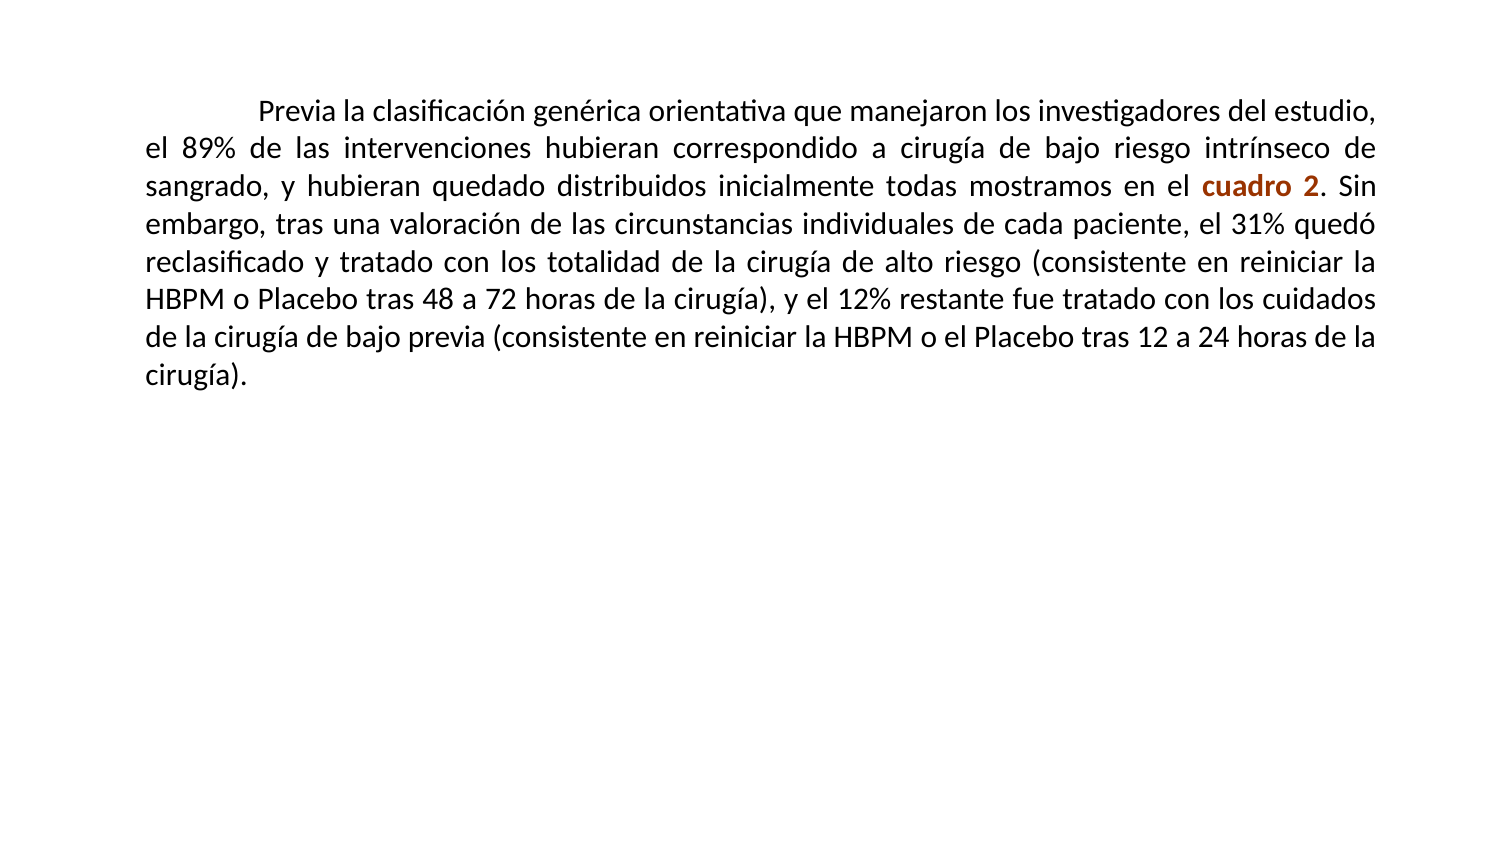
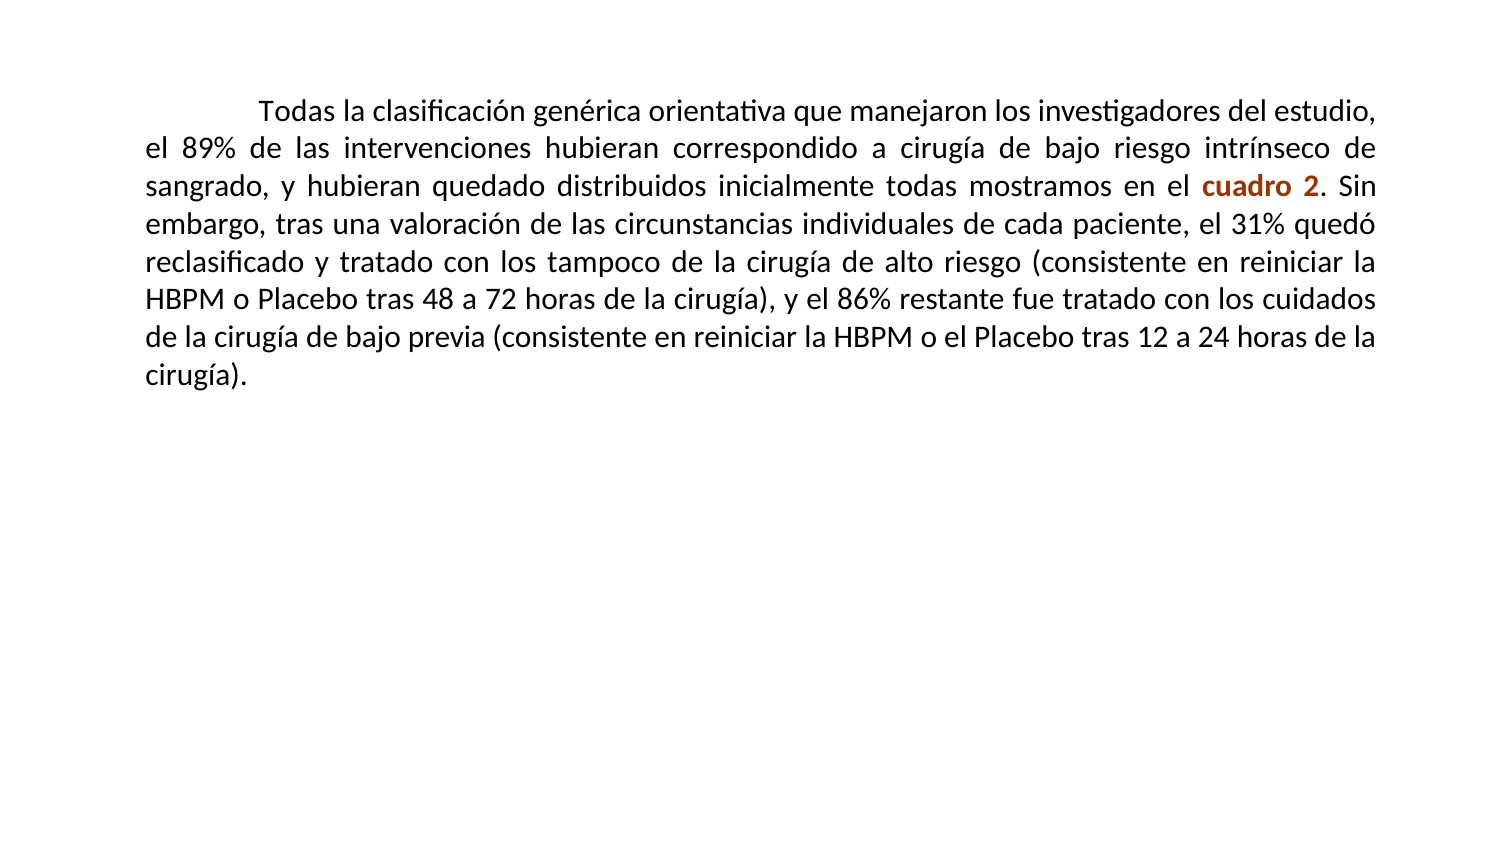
Previa: Previa -> Todas (297, 111)
totalidad: totalidad -> tampoco (604, 262)
12%: 12% -> 86% (864, 299)
